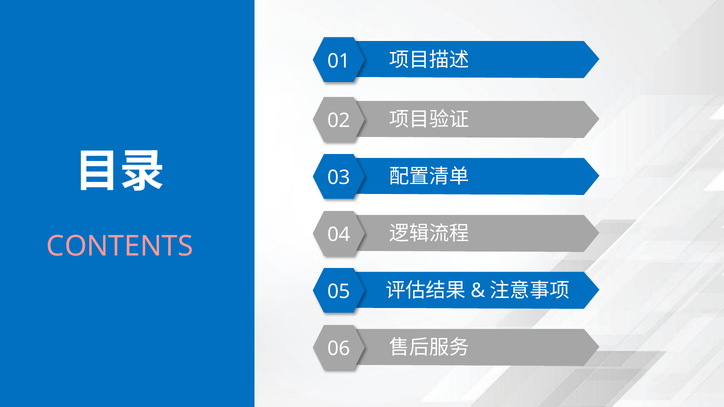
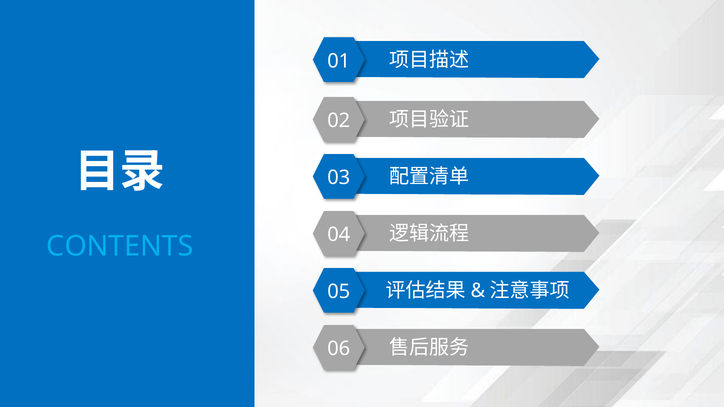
CONTENTS colour: pink -> light blue (120, 246)
